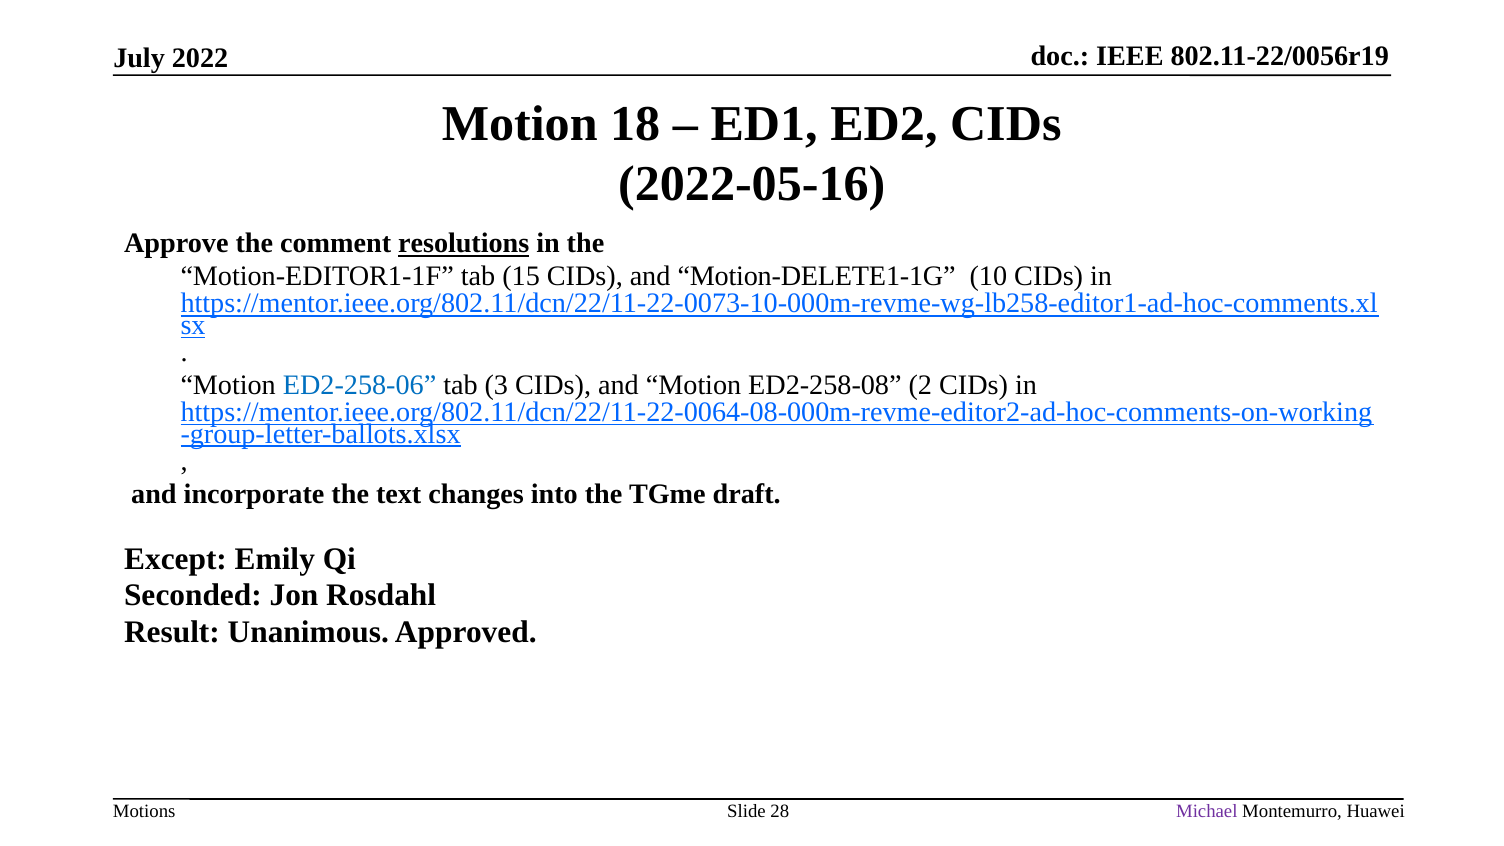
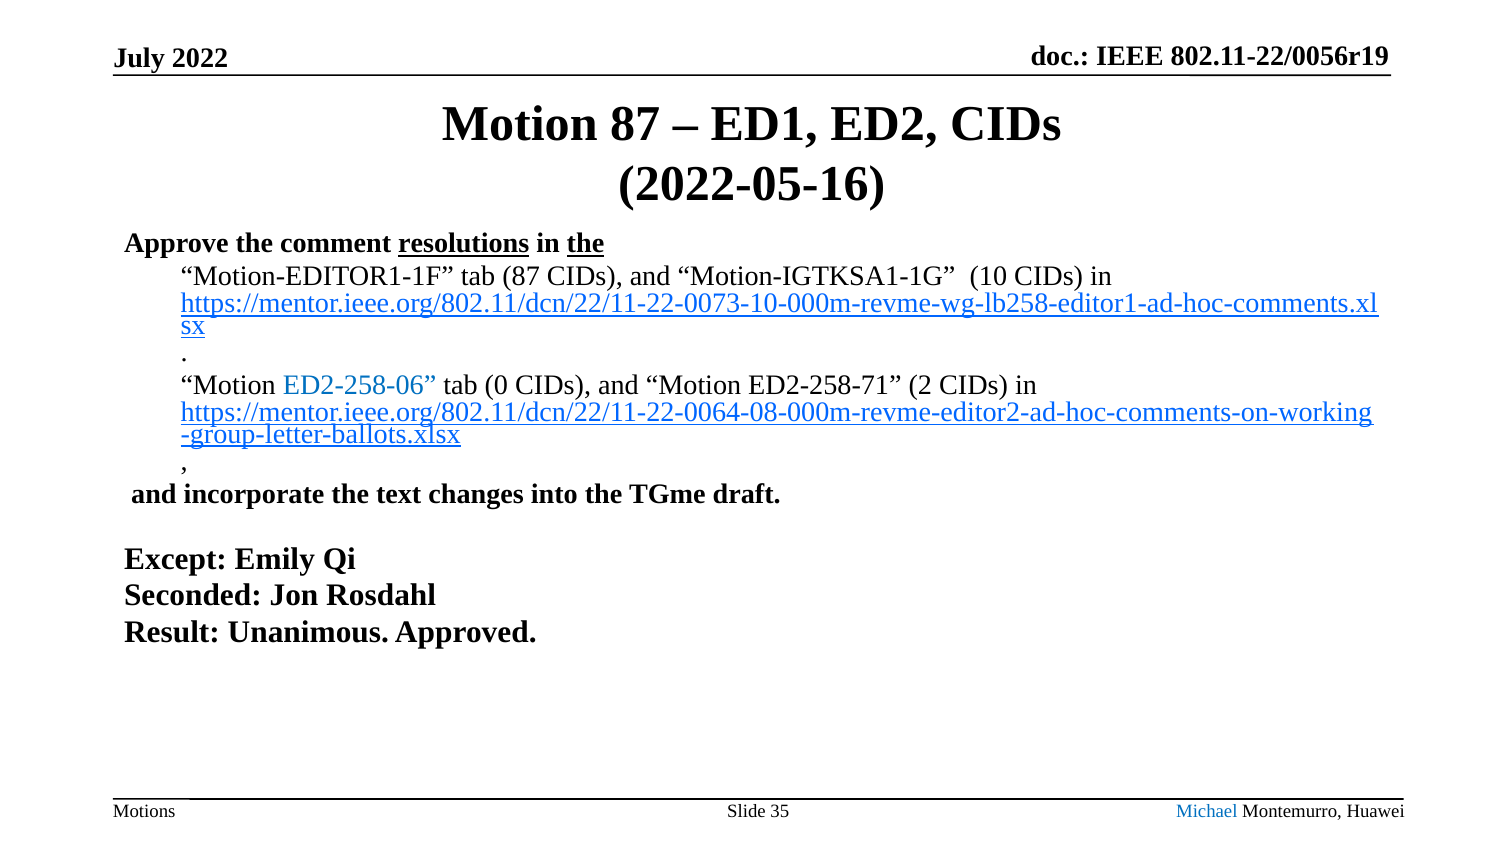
Motion 18: 18 -> 87 (635, 124)
the underline: none -> present (586, 244)
tab 15: 15 -> 87 (521, 276)
Motion-DELETE1-1G: Motion-DELETE1-1G -> Motion-IGTKSA1-1G (817, 276)
3: 3 -> 0 (496, 385)
ED2-258-08: ED2-258-08 -> ED2-258-71 (825, 385)
28: 28 -> 35 (780, 811)
Michael colour: purple -> blue (1207, 811)
